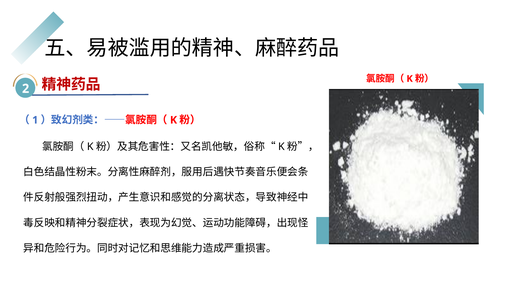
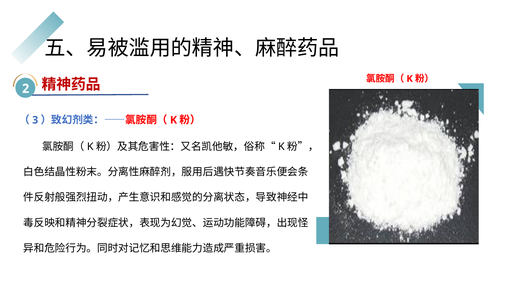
1: 1 -> 3 (35, 120)
